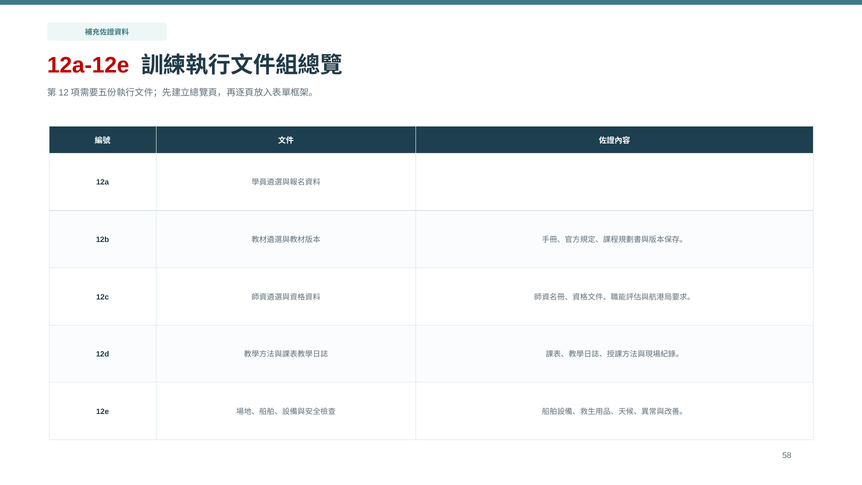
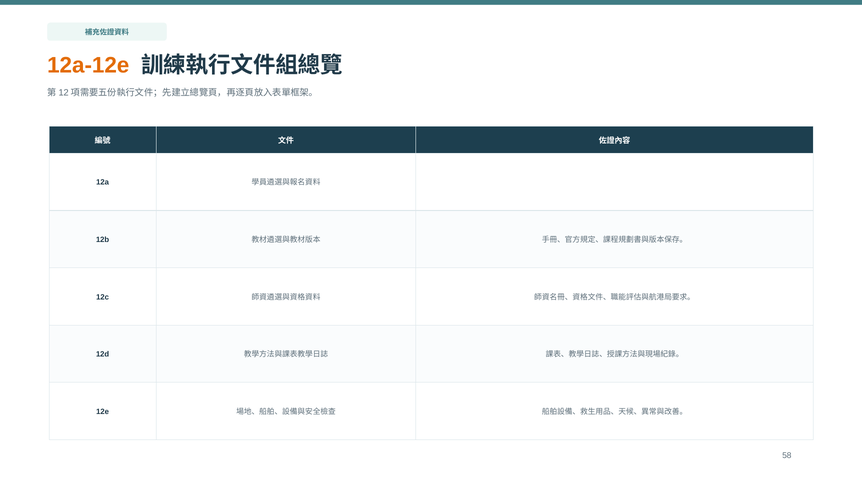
12a-12e colour: red -> orange (88, 65)
